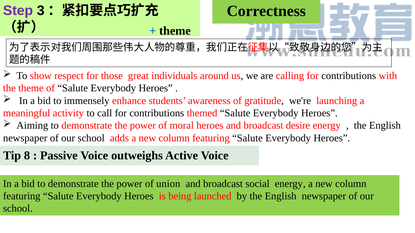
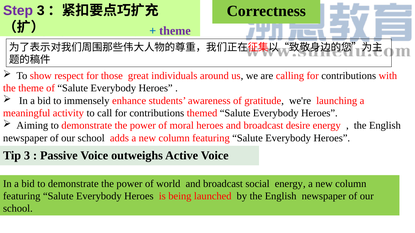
theme colour: black -> purple (175, 31)
Tip 8: 8 -> 3 (27, 156)
union: union -> world (168, 184)
